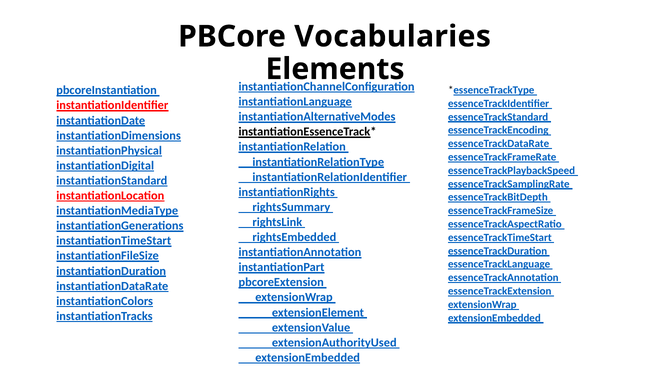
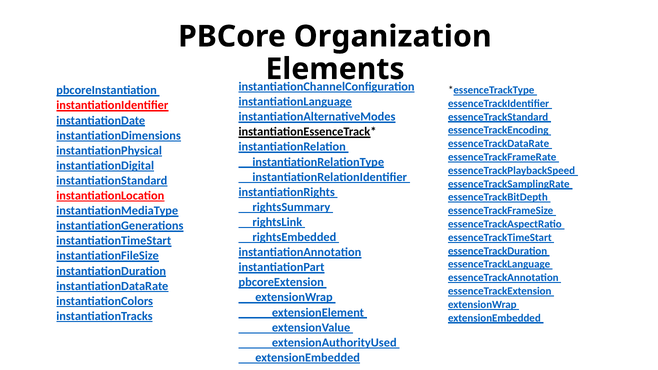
Vocabularies: Vocabularies -> Organization (393, 36)
